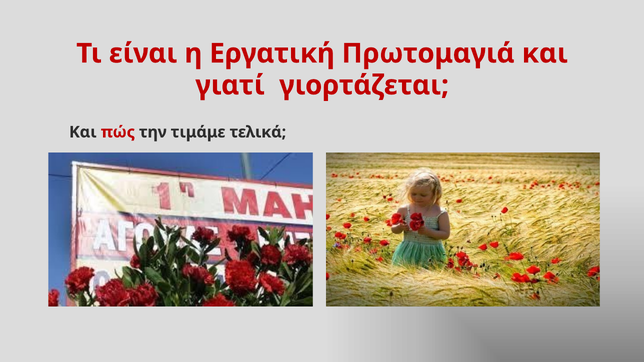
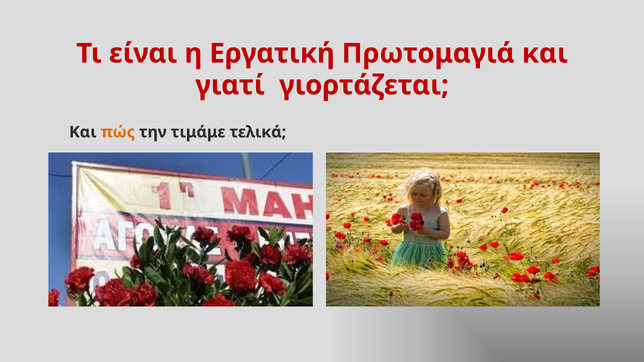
πώς colour: red -> orange (118, 132)
